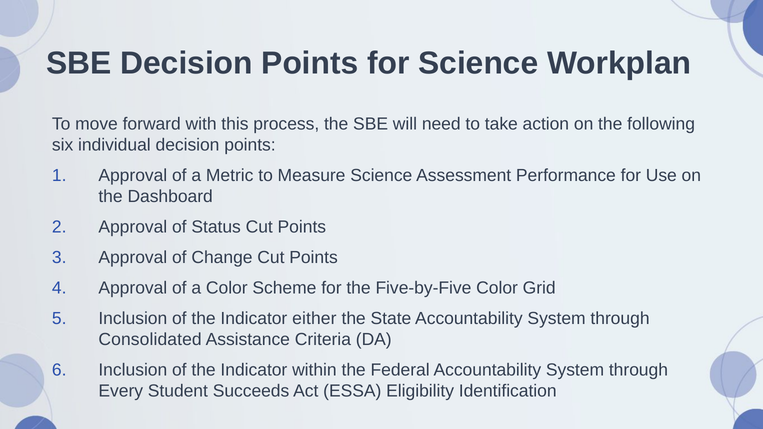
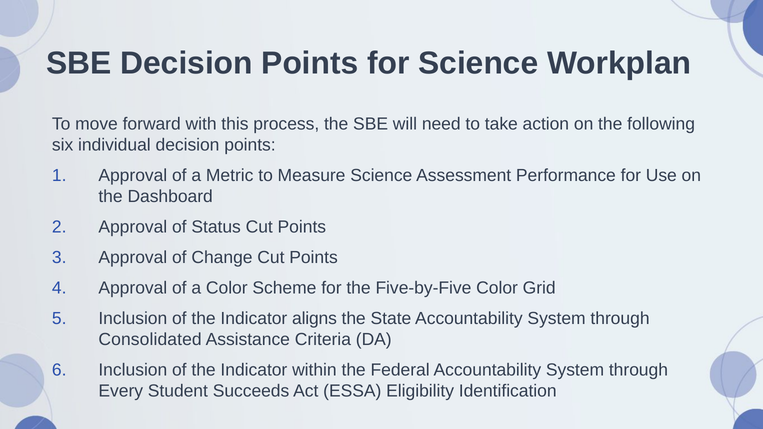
either: either -> aligns (315, 319)
